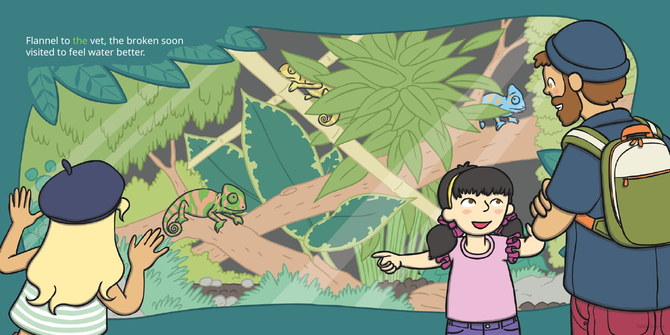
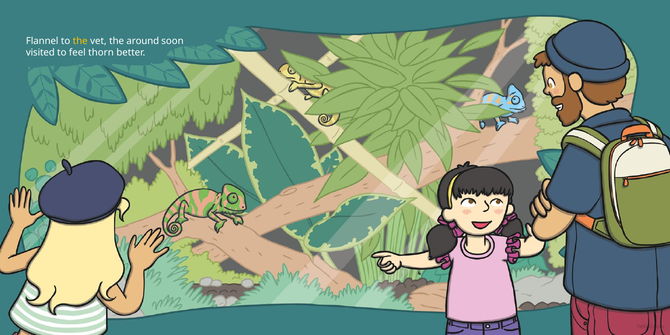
the colour: light green -> yellow (80, 41)
broken: broken -> around (143, 41)
water: water -> thorn (101, 53)
